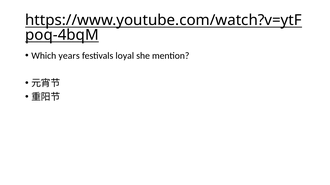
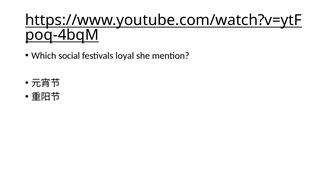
years: years -> social (69, 56)
